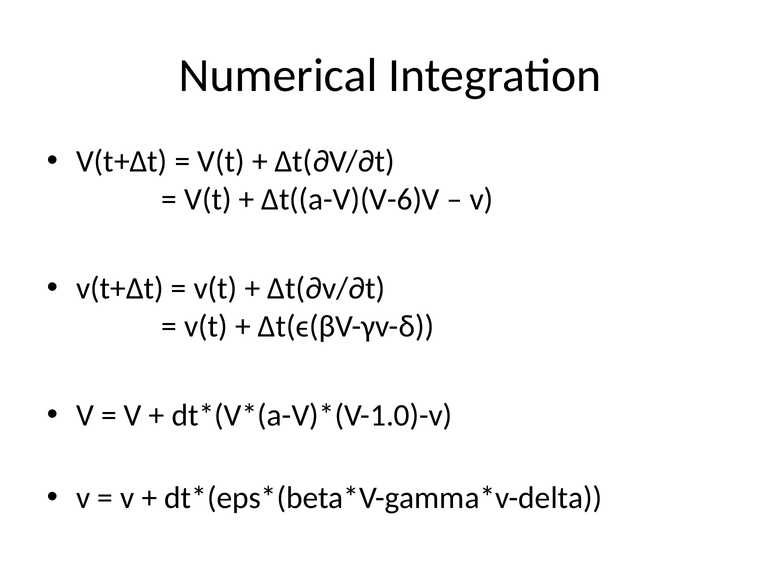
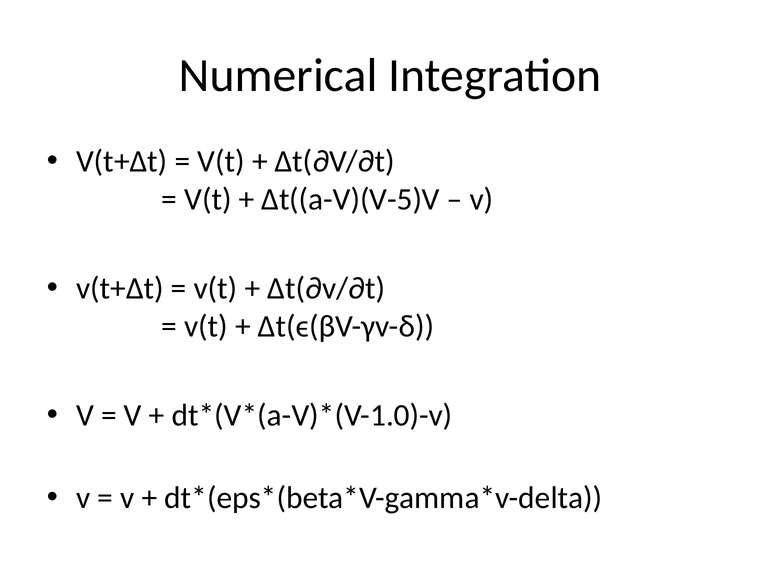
Δt((a-V)(V-6)V: Δt((a-V)(V-6)V -> Δt((a-V)(V-5)V (351, 199)
